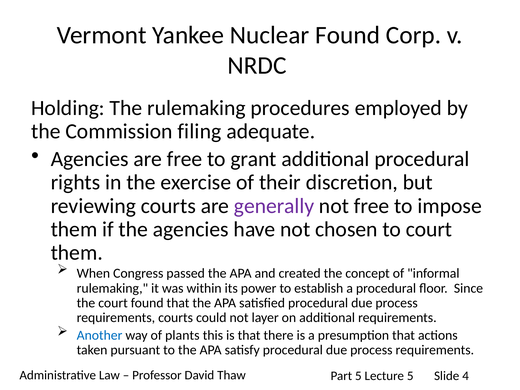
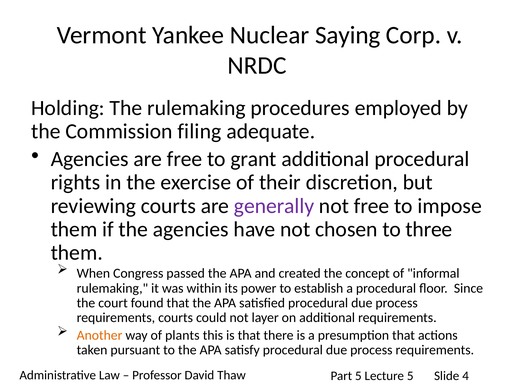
Nuclear Found: Found -> Saying (348, 35)
to court: court -> three (429, 229)
Another colour: blue -> orange (100, 335)
